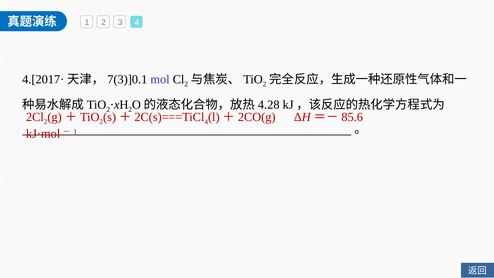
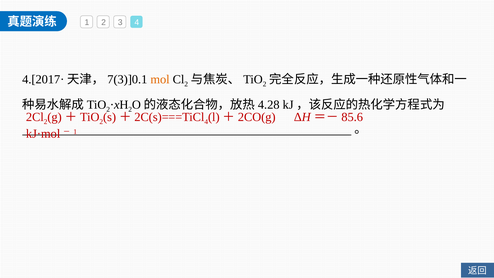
mol colour: purple -> orange (160, 79)
